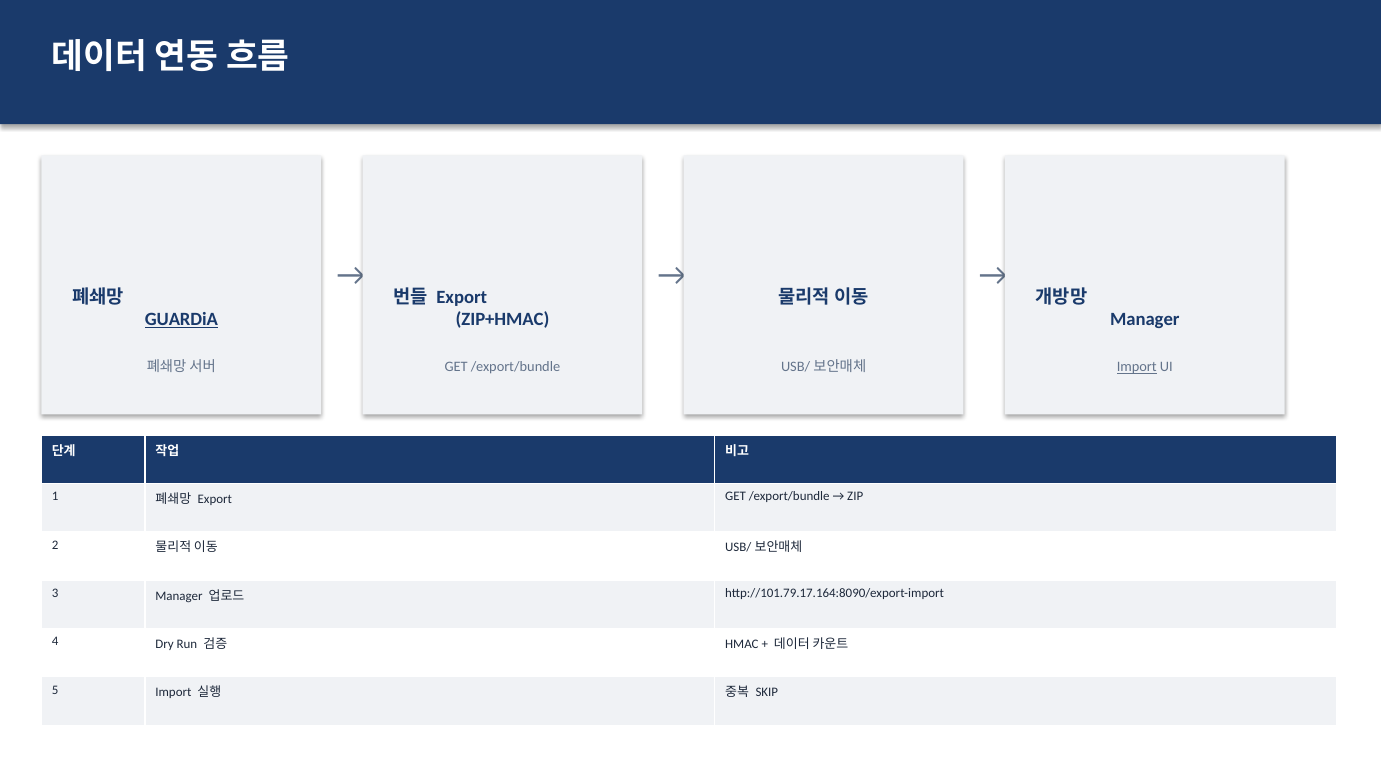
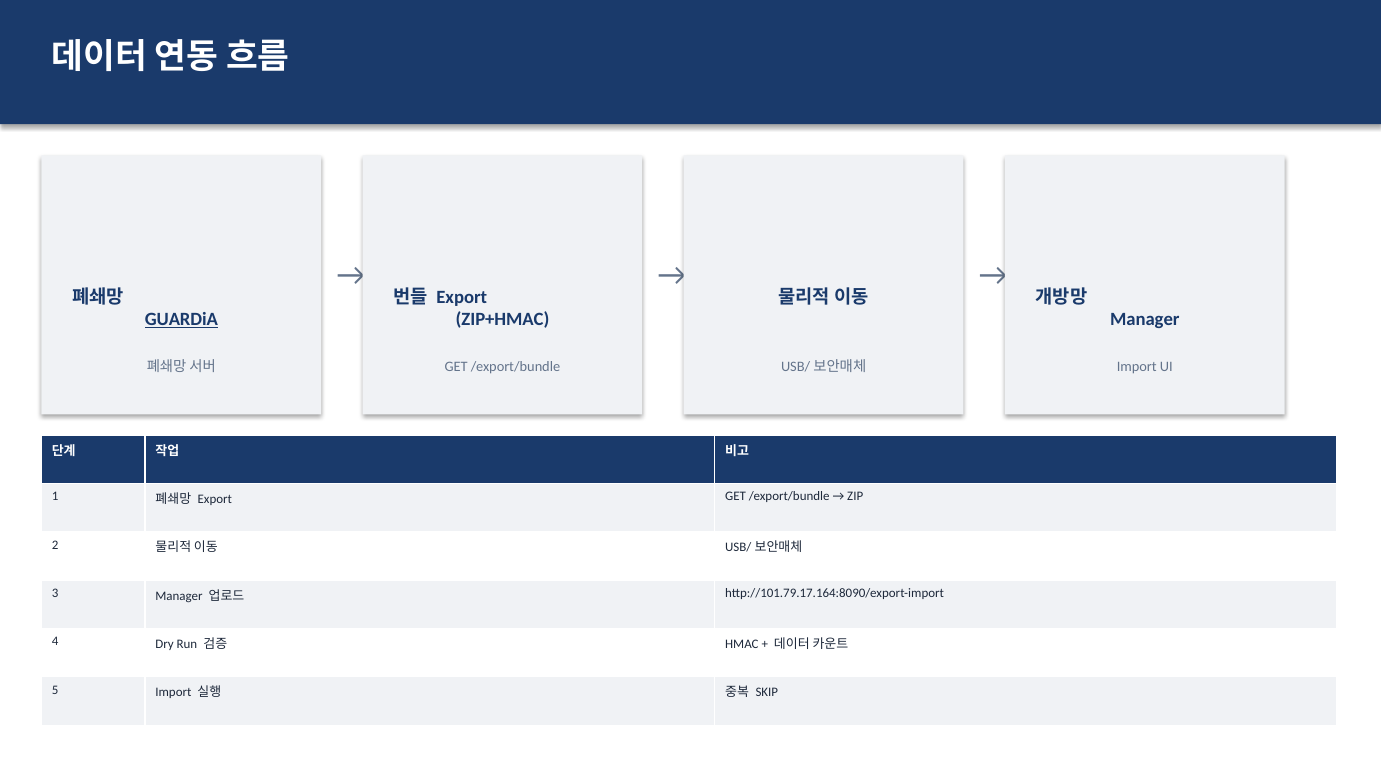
Import underline: present -> none (1137, 367)
